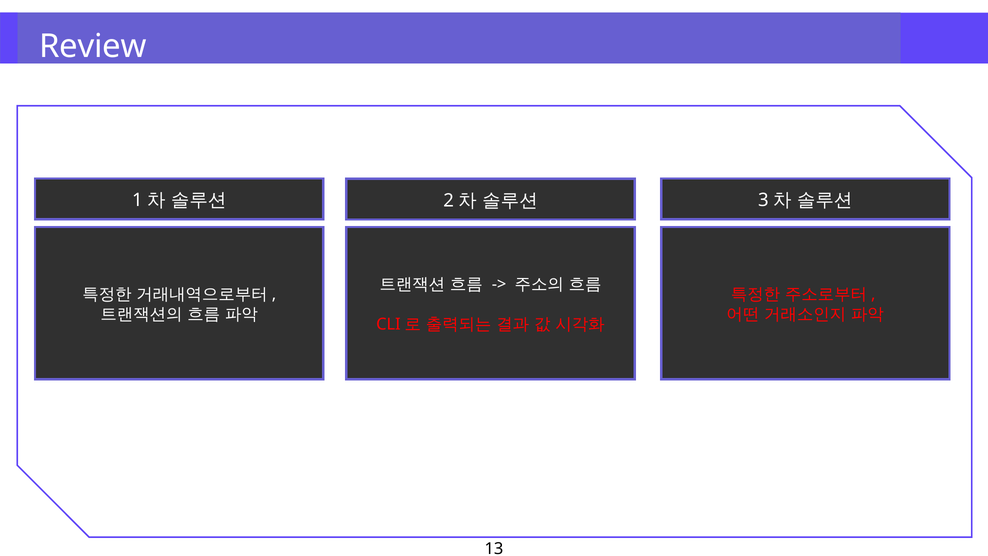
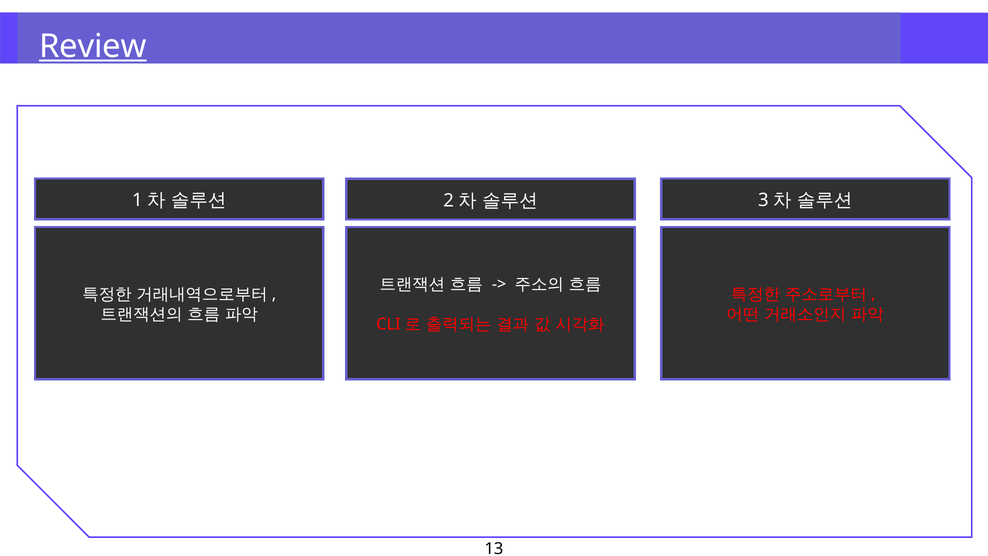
Review underline: none -> present (93, 47)
